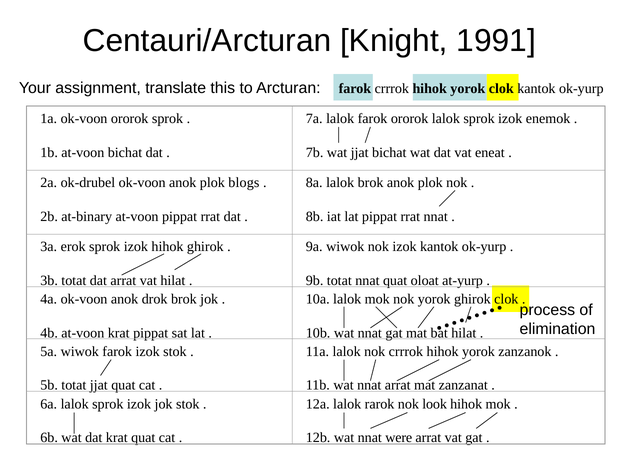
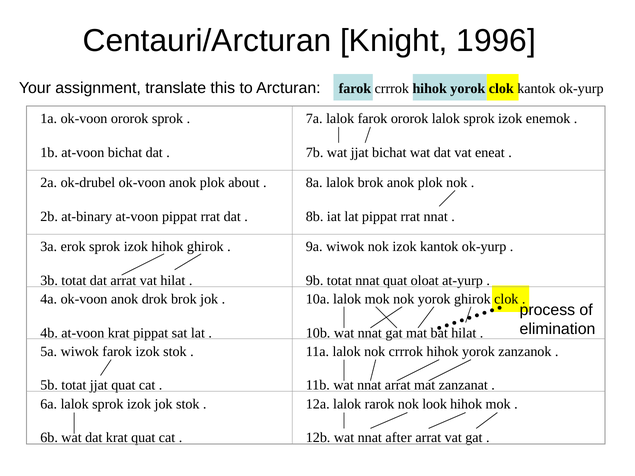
1991: 1991 -> 1996 (496, 41)
blogs: blogs -> about (244, 183)
were: were -> after (399, 438)
